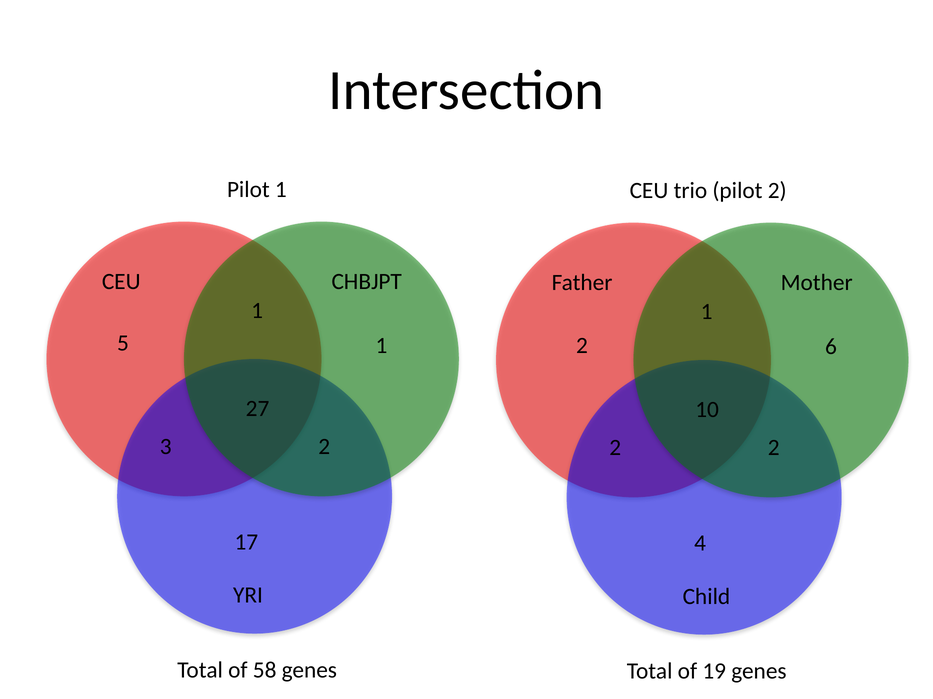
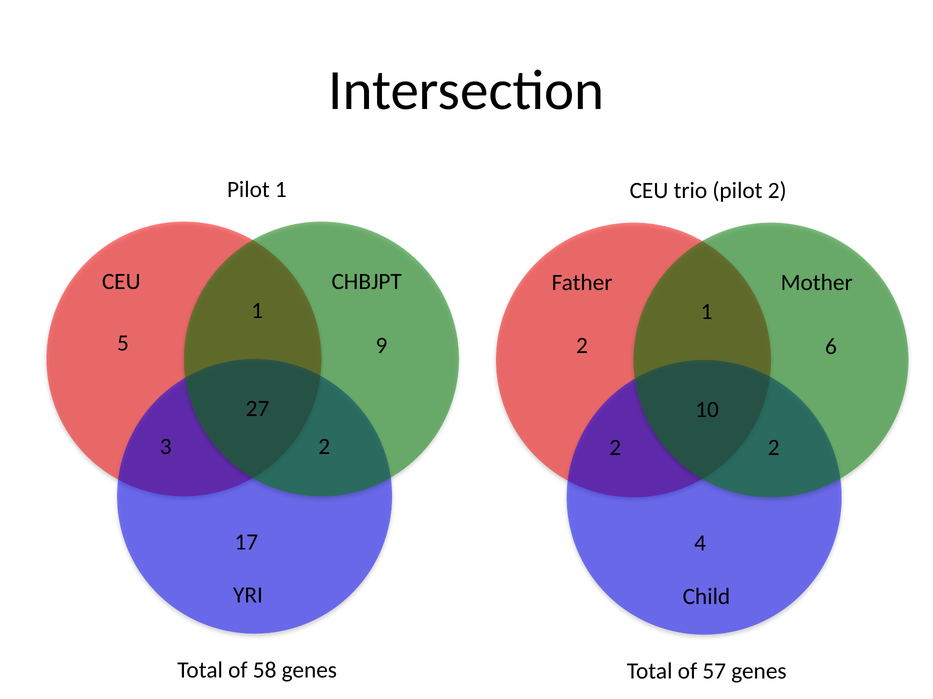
5 1: 1 -> 9 (381, 346)
19: 19 -> 57 (714, 672)
